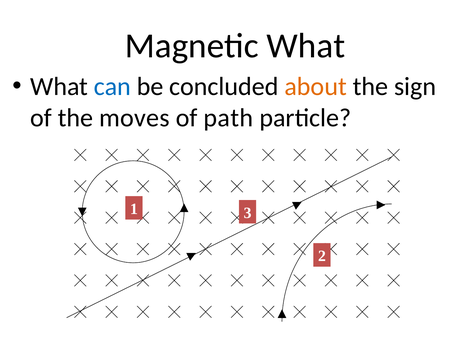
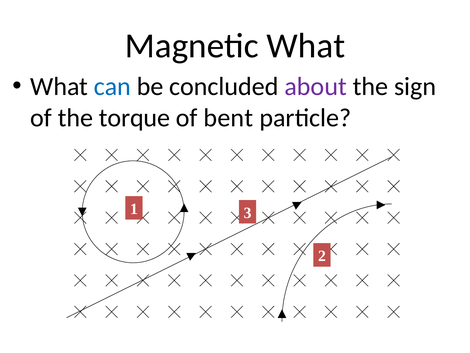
about colour: orange -> purple (316, 86)
moves: moves -> torque (135, 118)
path: path -> bent (228, 118)
